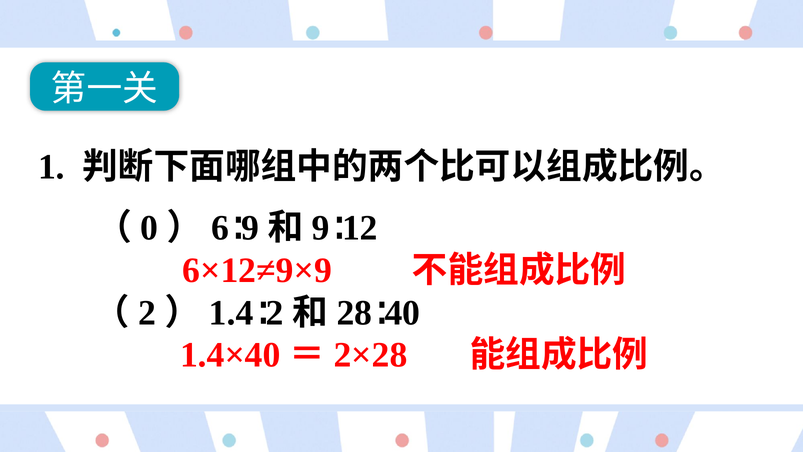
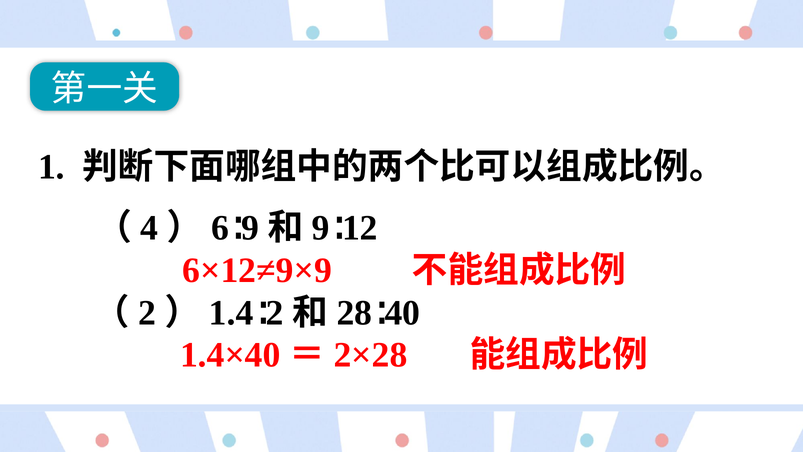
0: 0 -> 4 (149, 228)
